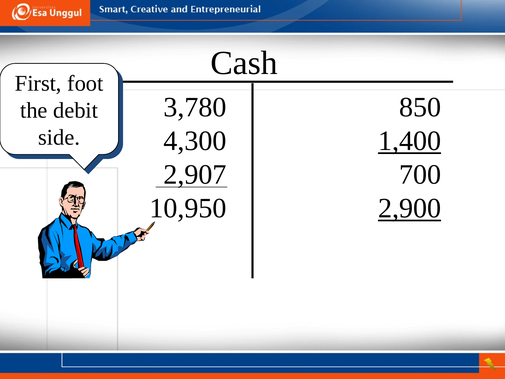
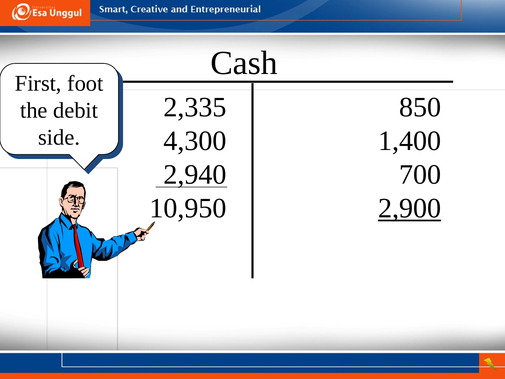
3,780: 3,780 -> 2,335 (195, 107)
1,400 underline: present -> none (410, 141)
2,907: 2,907 -> 2,940 (195, 175)
